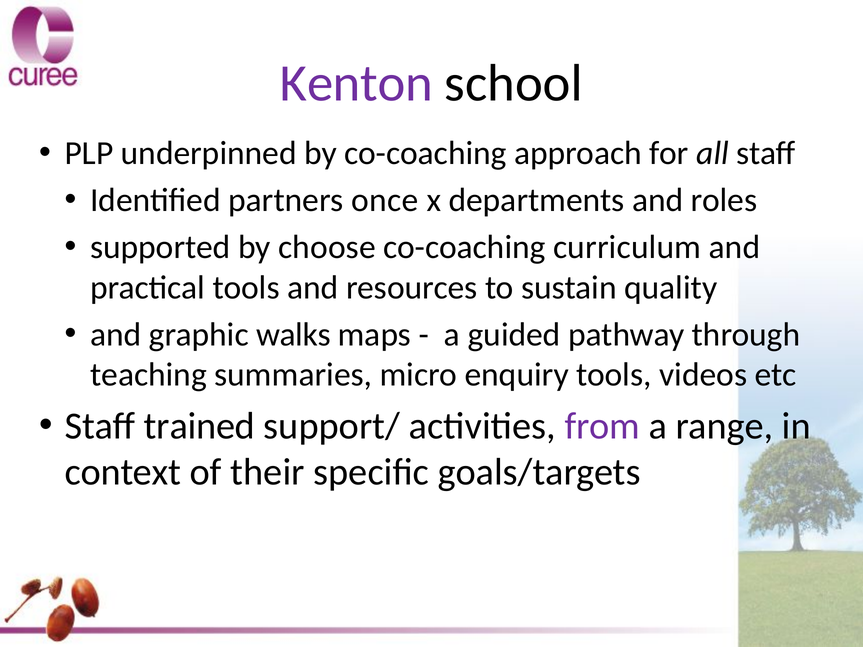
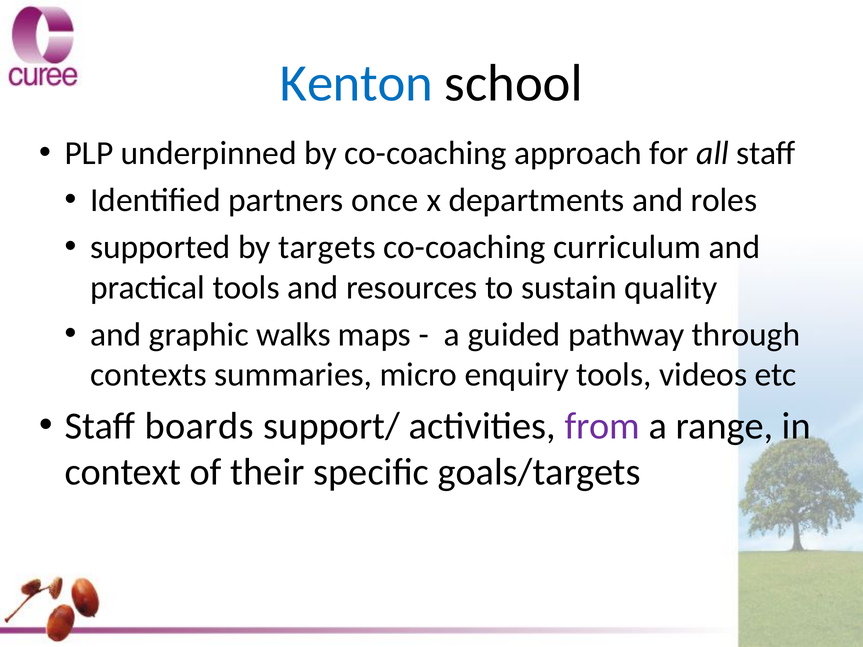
Kenton colour: purple -> blue (356, 84)
choose: choose -> targets (327, 247)
teaching: teaching -> contexts (148, 375)
trained: trained -> boards (199, 426)
